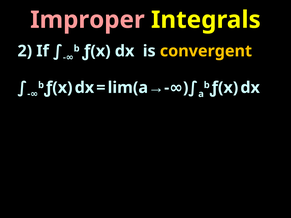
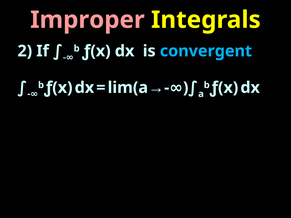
convergent colour: yellow -> light blue (206, 51)
